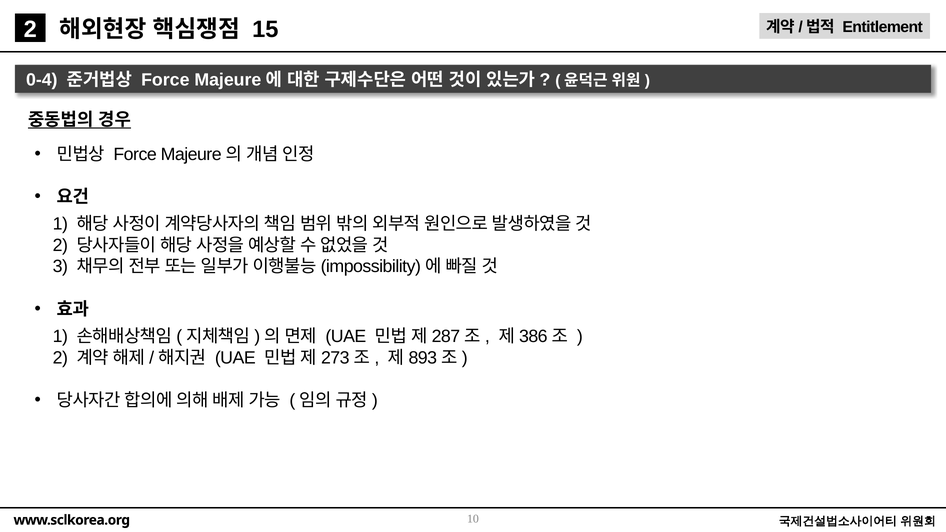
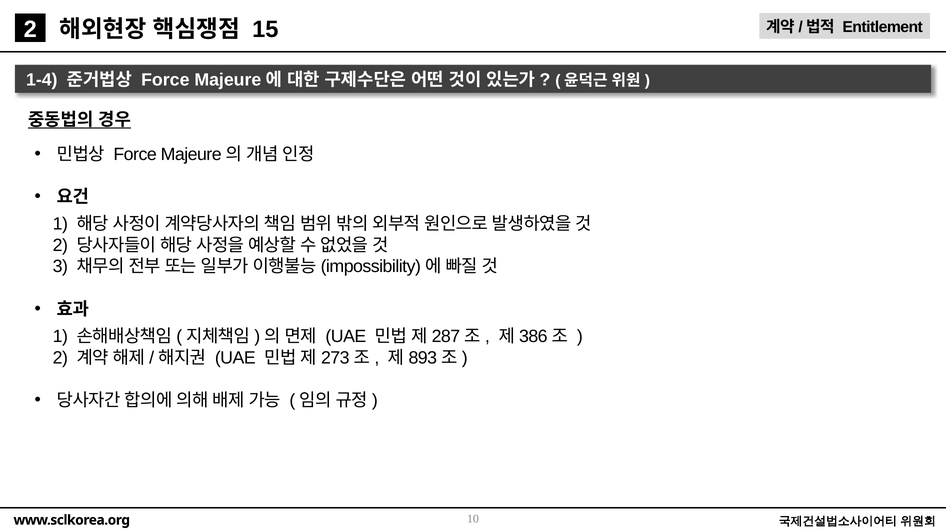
0-4: 0-4 -> 1-4 (42, 80)
